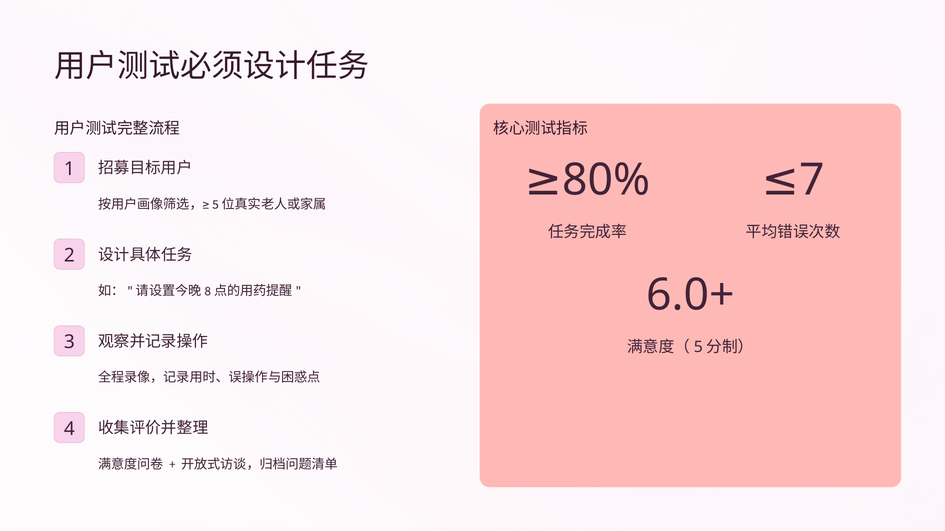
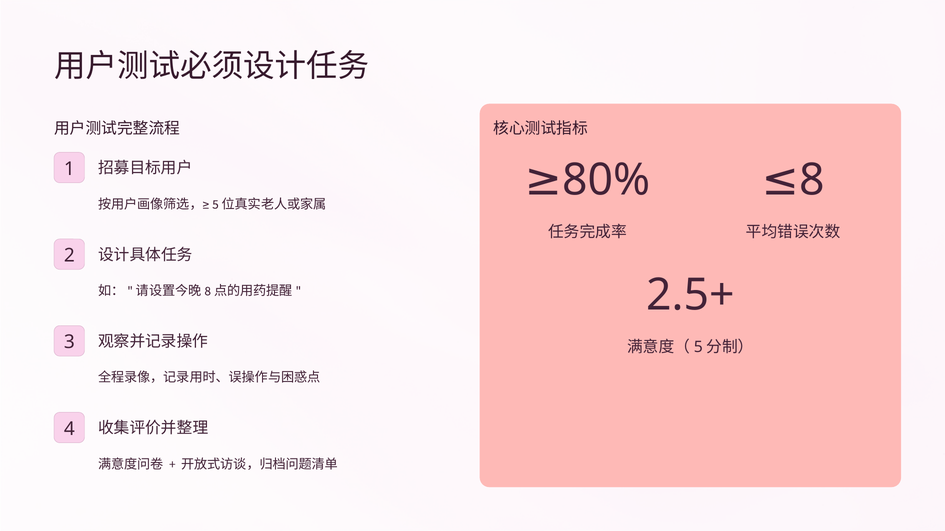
7: 7 -> 8 (812, 180)
6.0+: 6.0+ -> 2.5+ (690, 295)
